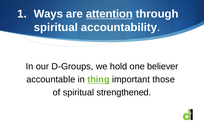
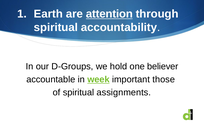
Ways: Ways -> Earth (48, 14)
thing: thing -> week (98, 80)
strengthened: strengthened -> assignments (124, 93)
